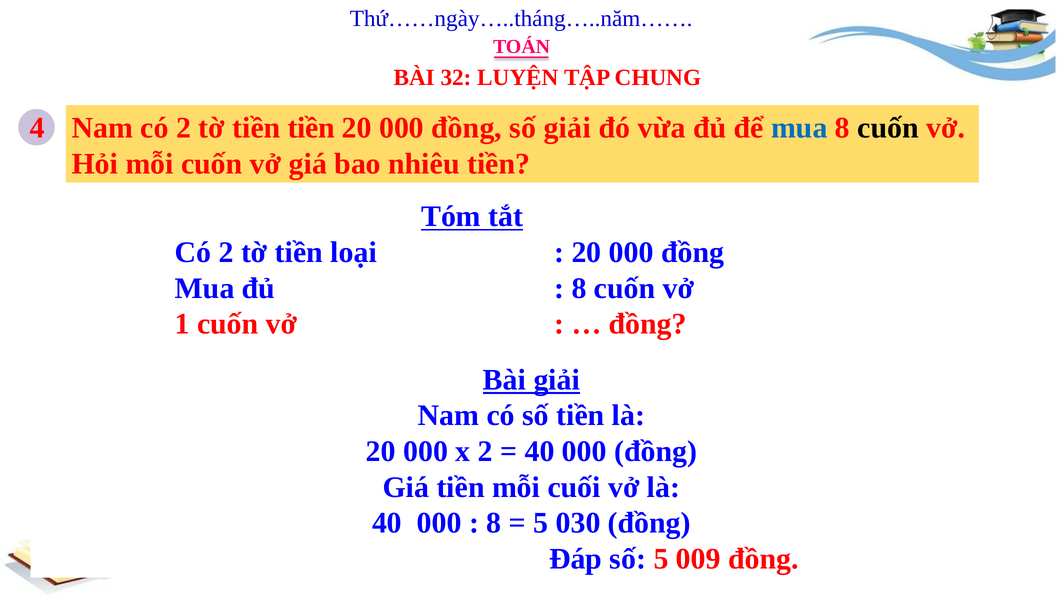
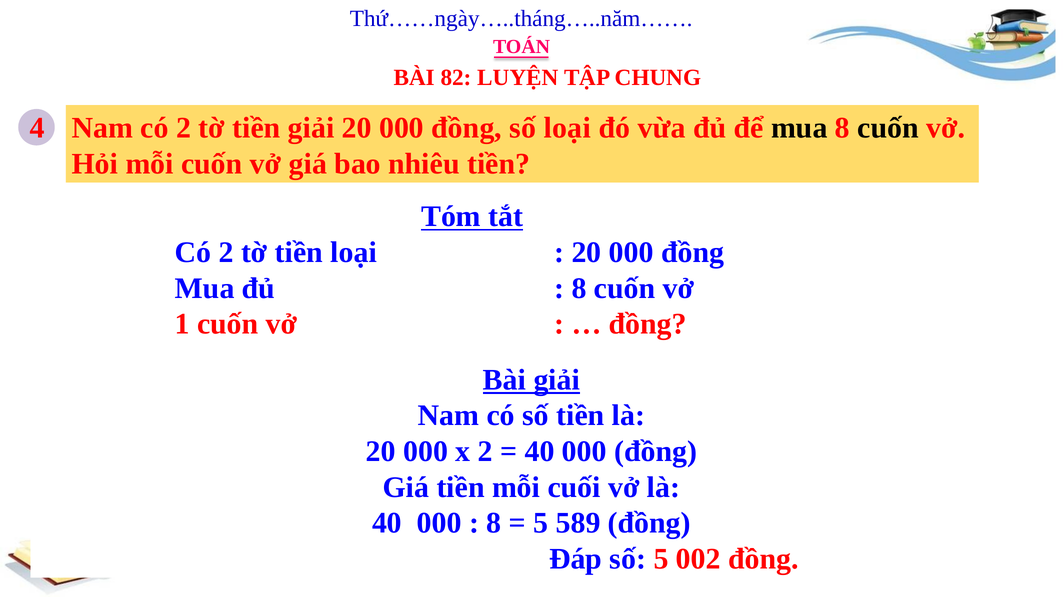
32: 32 -> 82 (456, 77)
tiền tiền: tiền -> giải (311, 128)
số giải: giải -> loại (567, 128)
mua colour: blue -> black (799, 128)
030: 030 -> 589 (578, 523)
009: 009 -> 002 (698, 559)
